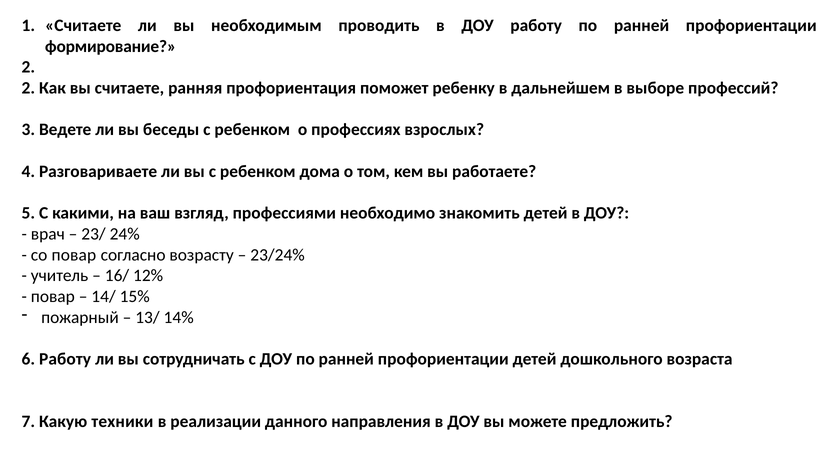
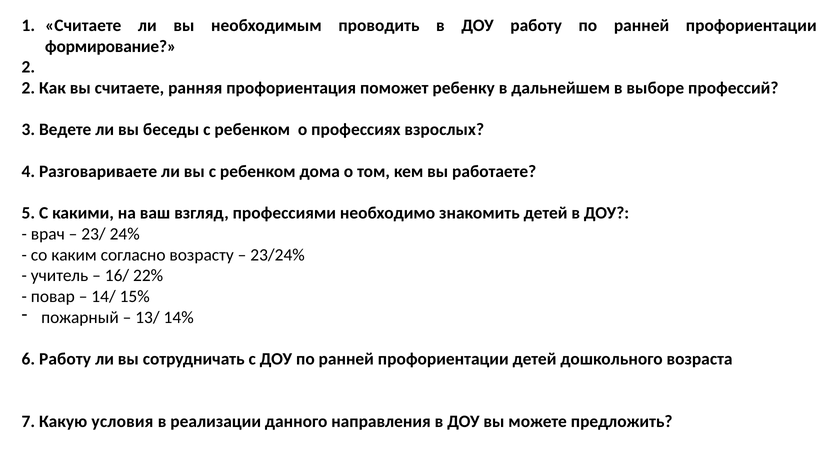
со повар: повар -> каким (74, 255)
12%: 12% -> 22% (148, 276)
техники: техники -> условия (122, 422)
